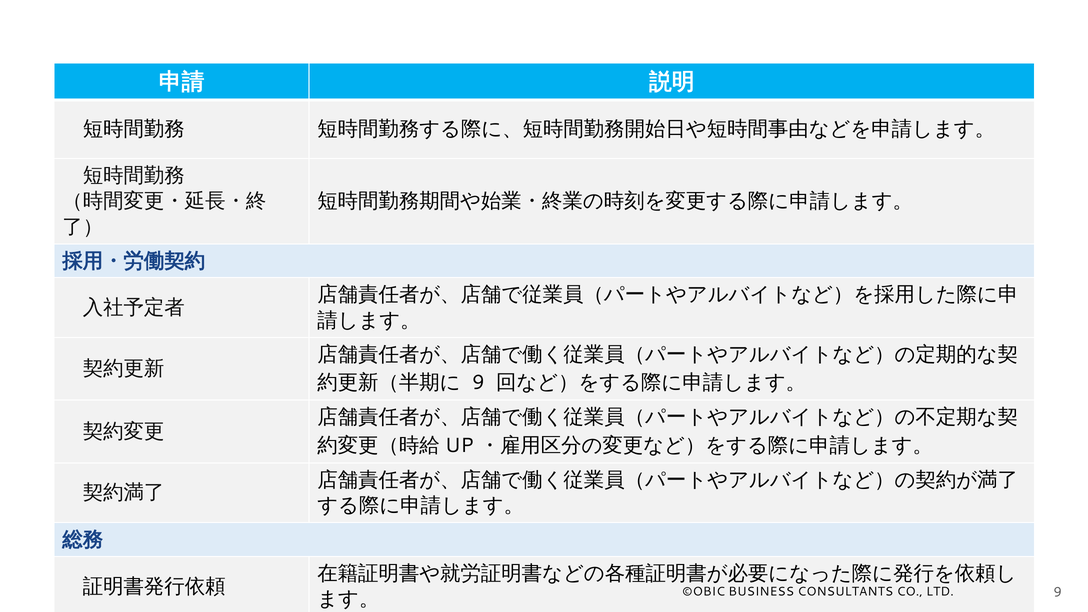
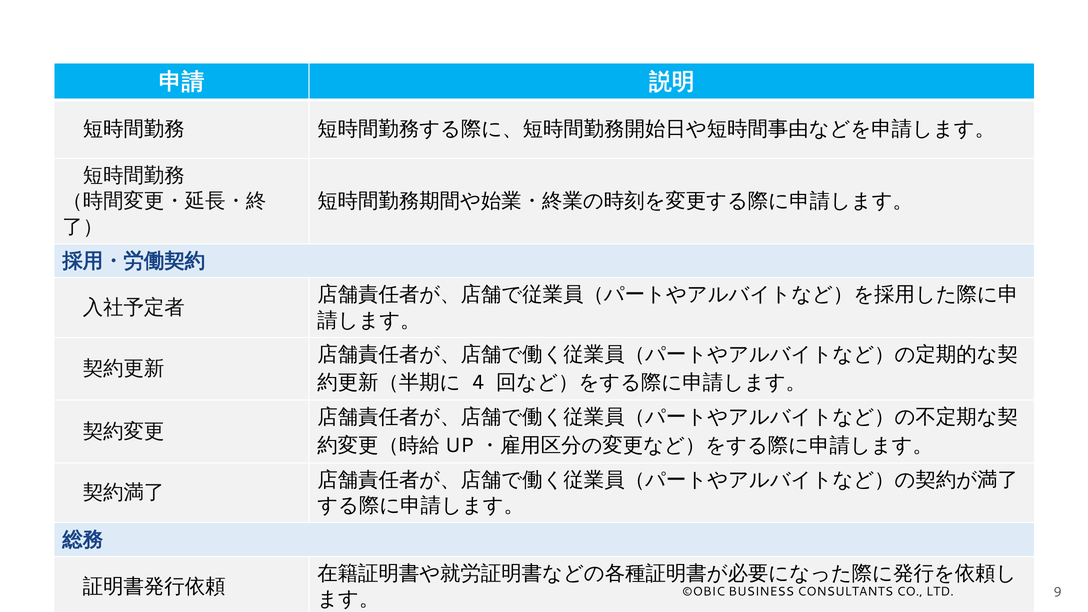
9: 9 -> 4 (478, 383)
